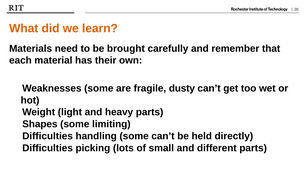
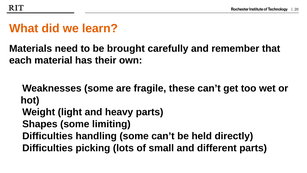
dusty: dusty -> these (182, 88)
